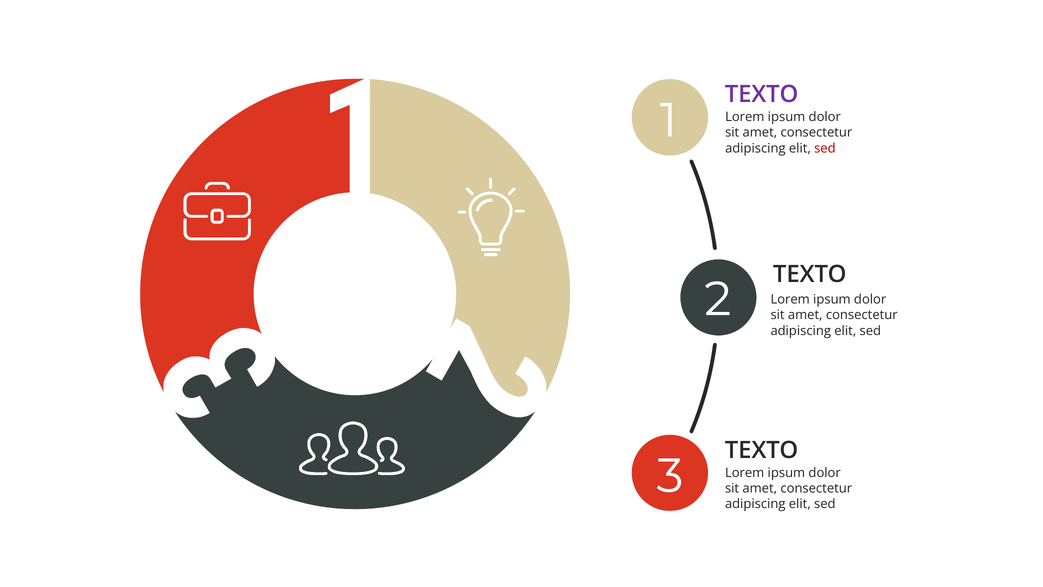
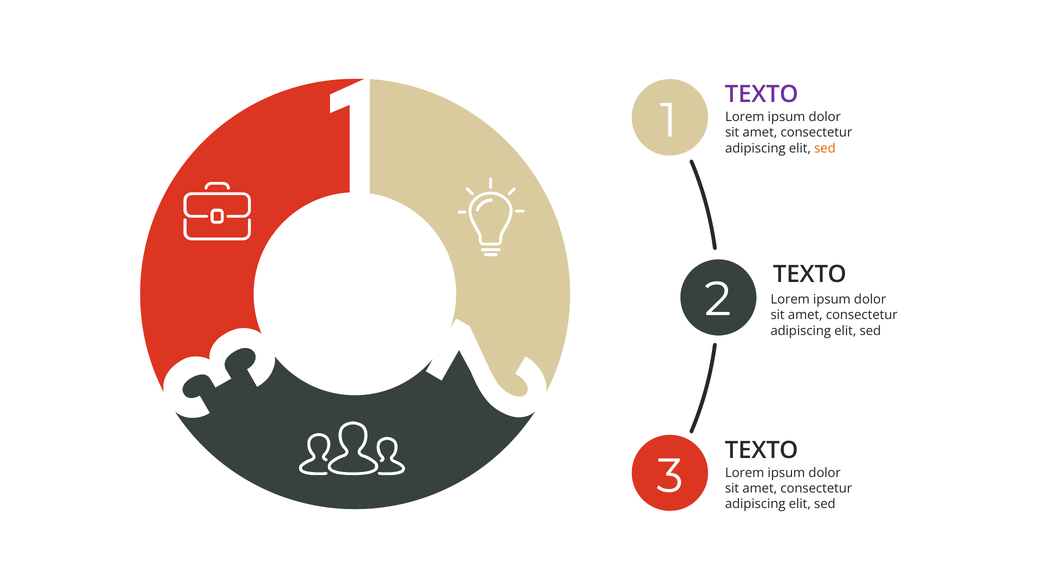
sed colour: red -> orange (825, 148)
